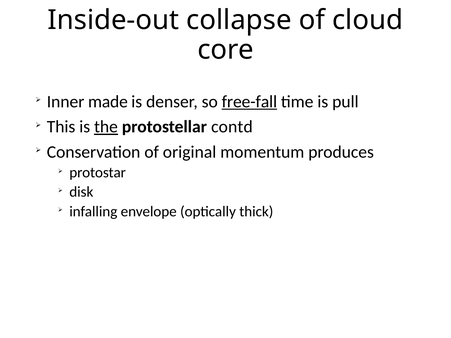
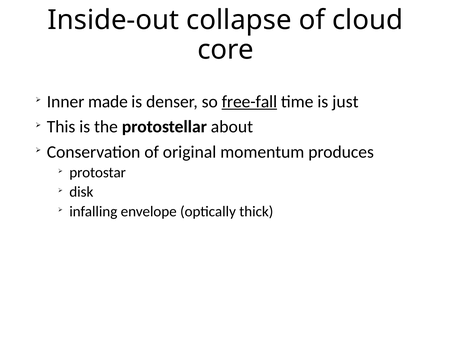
pull: pull -> just (345, 102)
the underline: present -> none (106, 127)
contd: contd -> about (232, 127)
